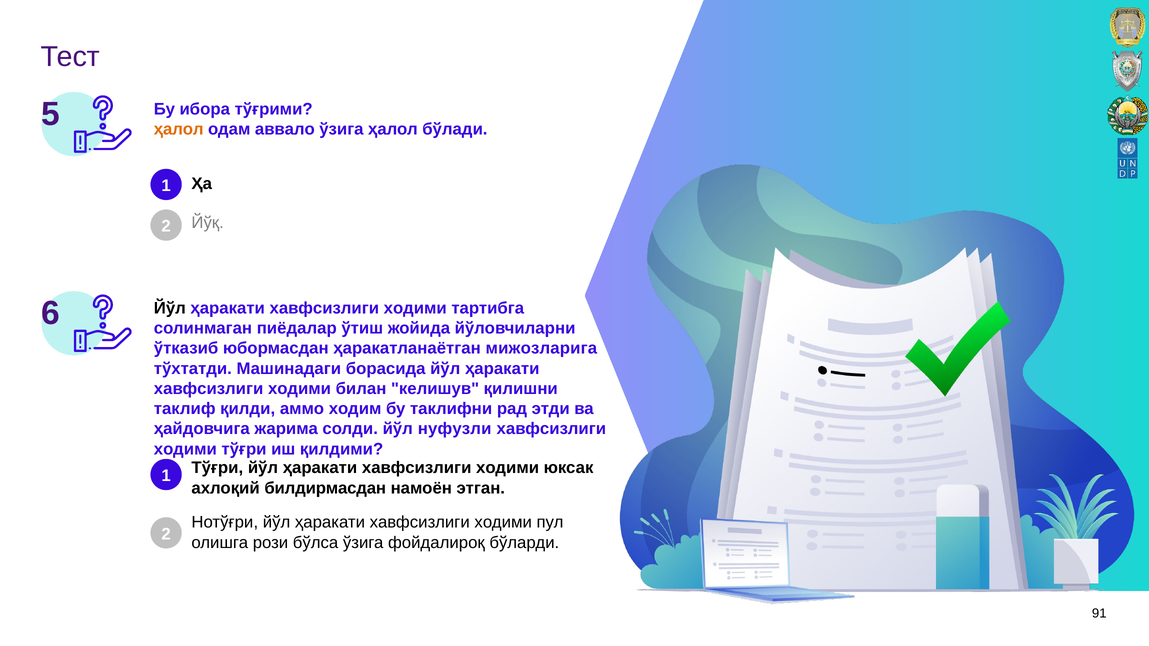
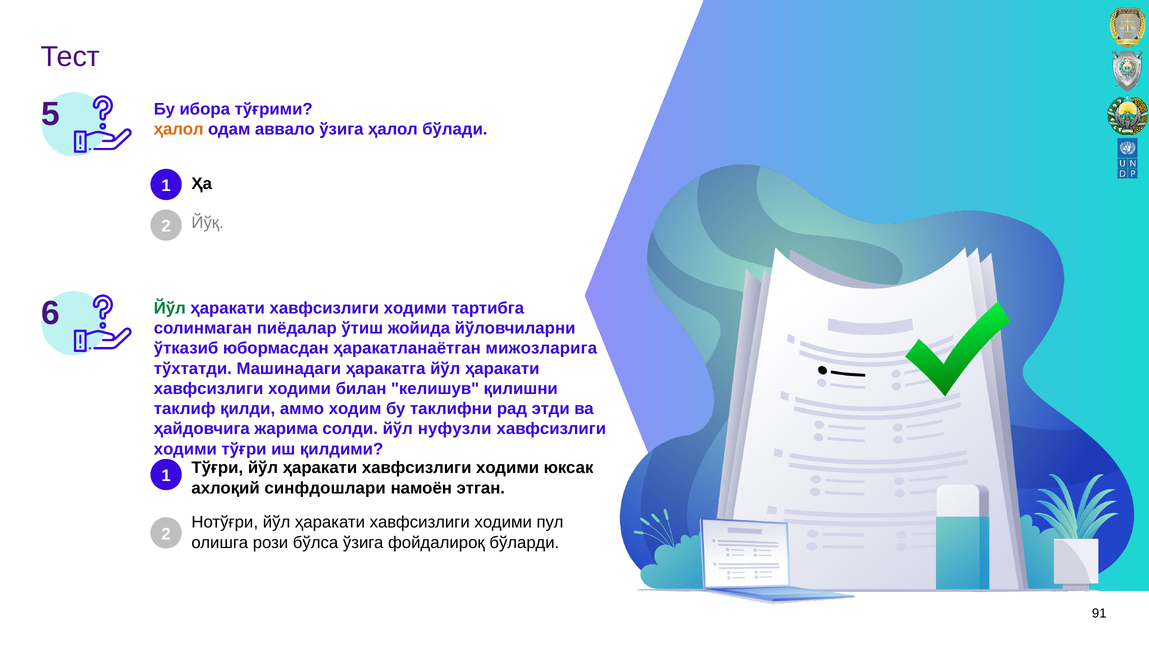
Йўл colour: black -> green (170, 308)
борасида: борасида -> ҳаракатга (386, 369)
билдирмасдан: билдирмасдан -> синфдошлари (325, 488)
